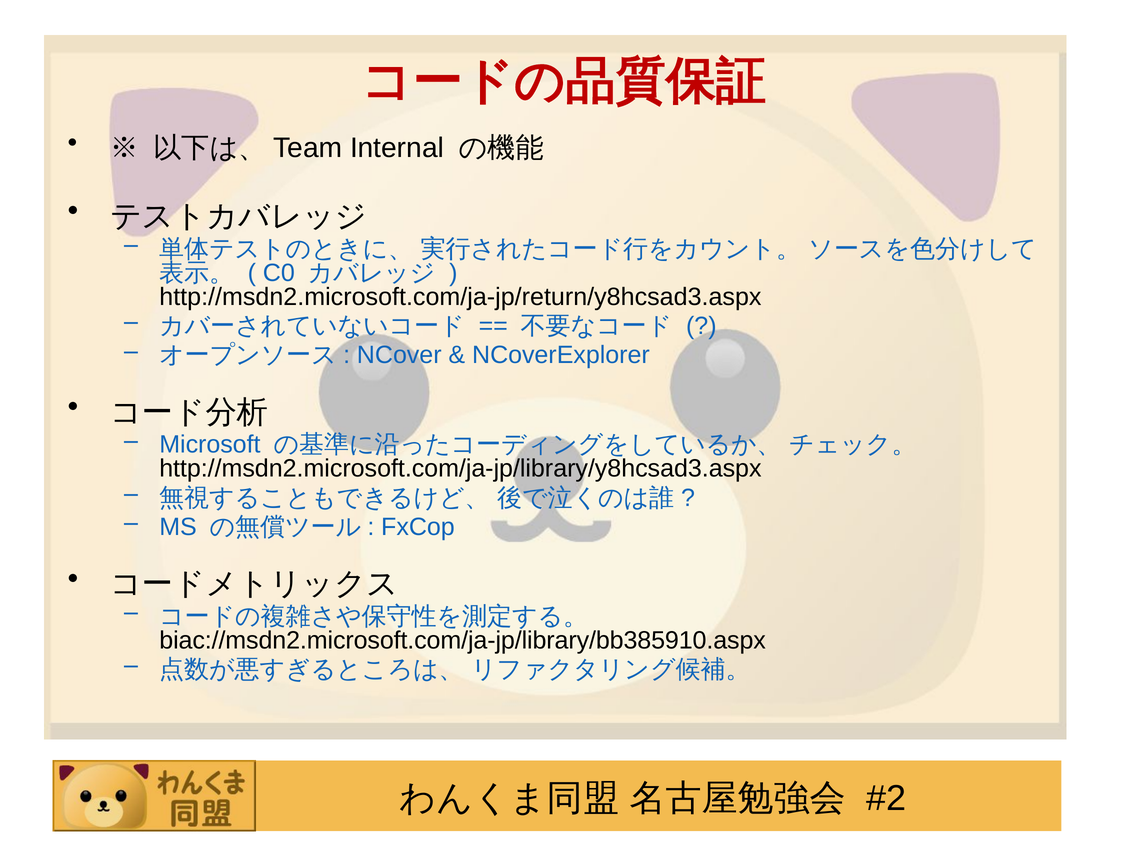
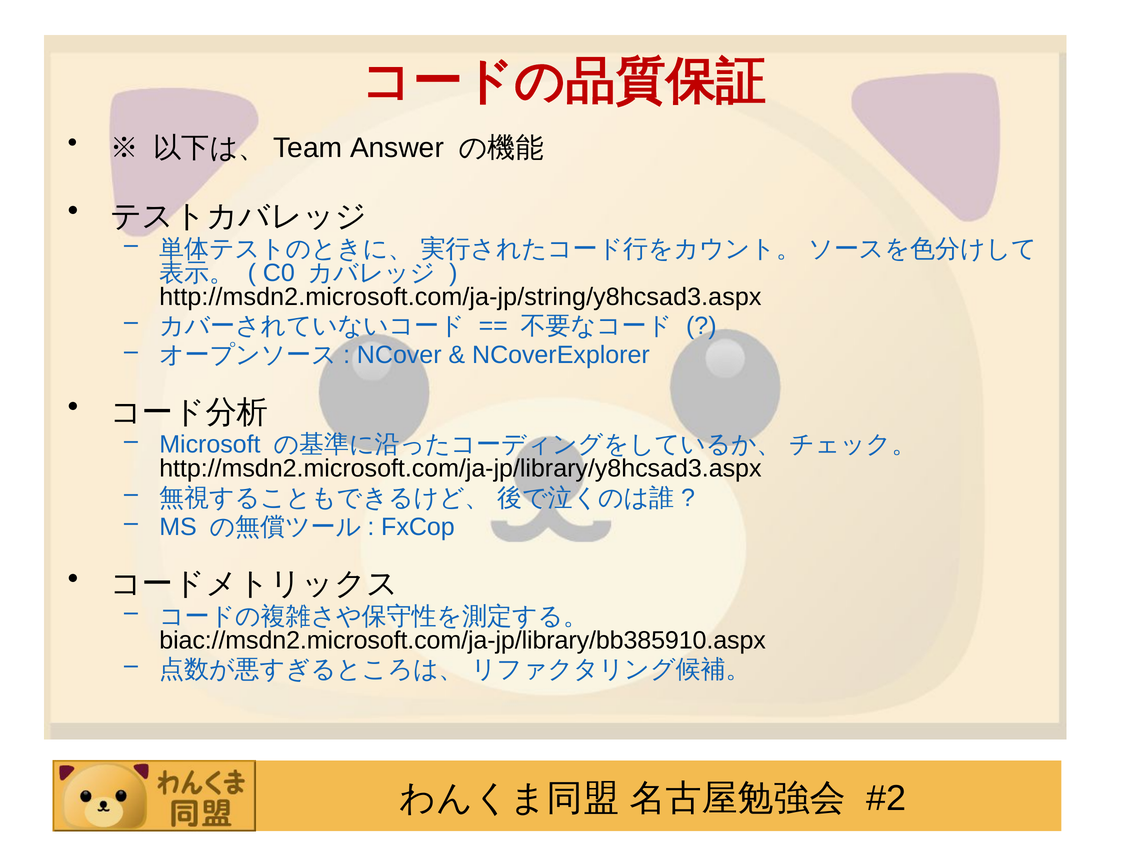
Internal: Internal -> Answer (397, 148)
http://msdn2.microsoft.com/ja-jp/return/y8hcsad3.aspx: http://msdn2.microsoft.com/ja-jp/return/y8hcsad3.aspx -> http://msdn2.microsoft.com/ja-jp/string/y8hcsad3.aspx (460, 297)
